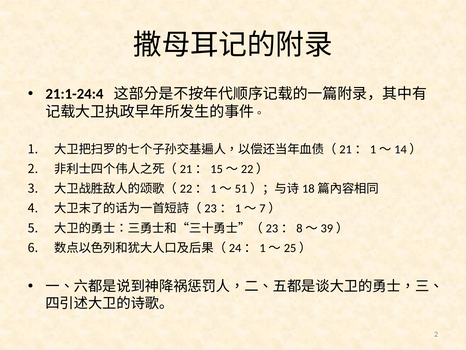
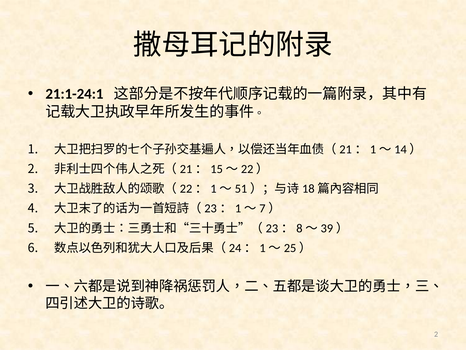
21:1-24:4: 21:1-24:4 -> 21:1-24:1 (74, 94)
